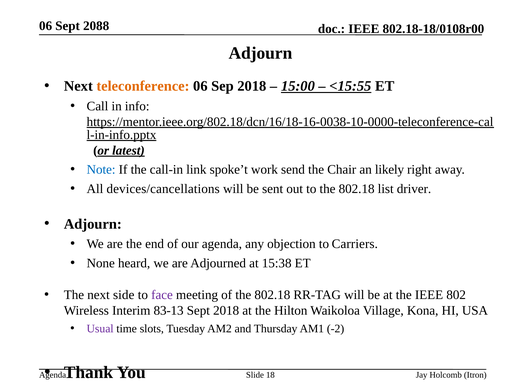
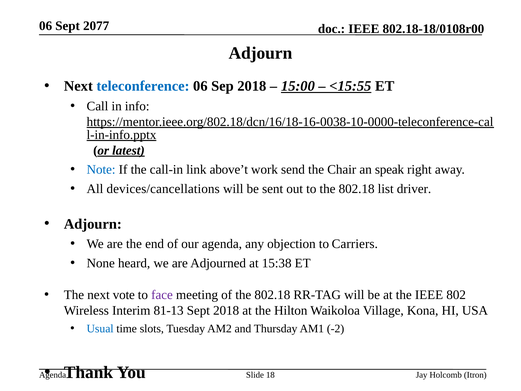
2088: 2088 -> 2077 (96, 26)
teleconference colour: orange -> blue (143, 86)
spoke’t: spoke’t -> above’t (229, 170)
likely: likely -> speak (390, 170)
side: side -> vote (124, 295)
83-13: 83-13 -> 81-13 (169, 310)
Usual colour: purple -> blue (100, 328)
